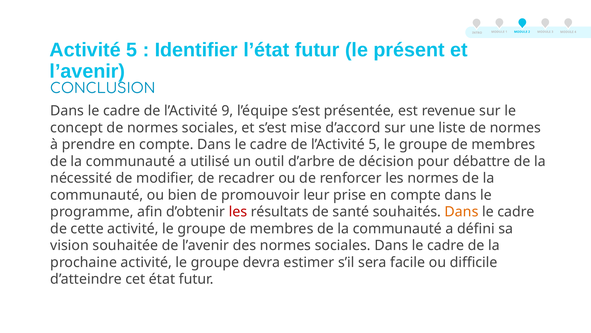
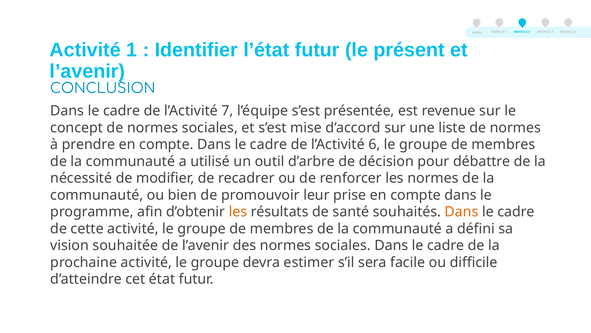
Activité 5: 5 -> 1 (132, 50)
9: 9 -> 7 (227, 111)
l’Activité 5: 5 -> 6 (374, 144)
les colour: red -> orange (238, 212)
